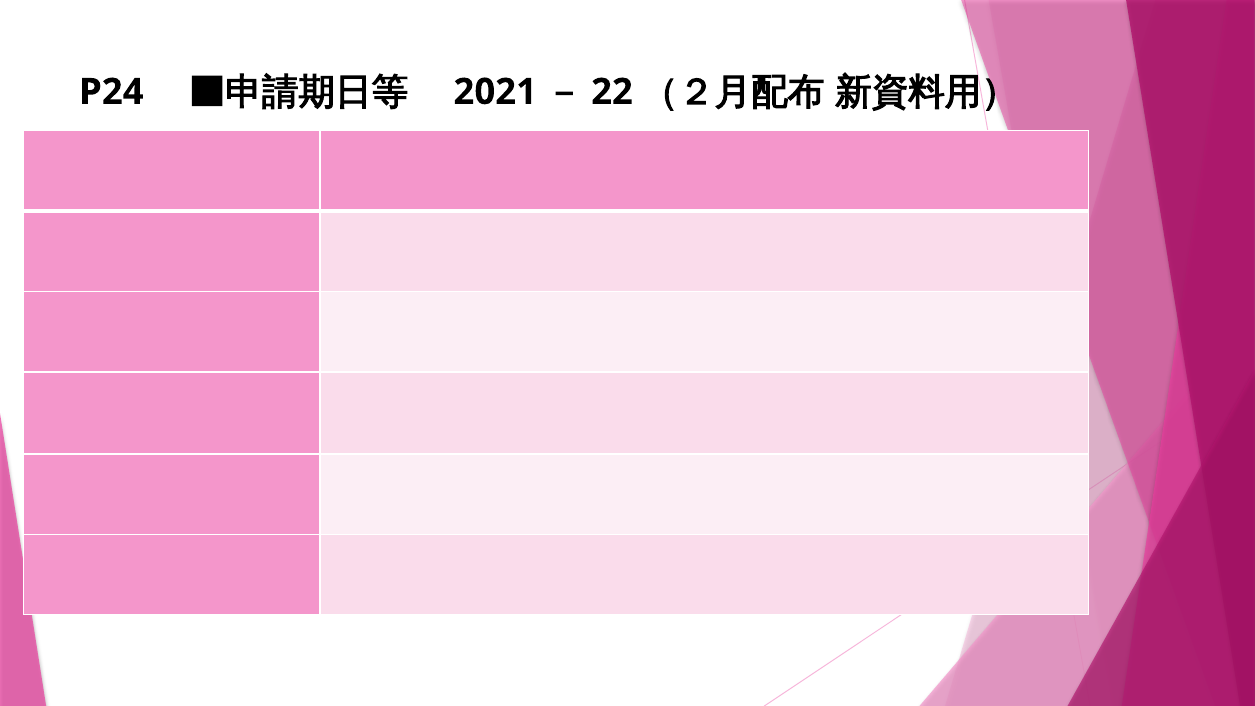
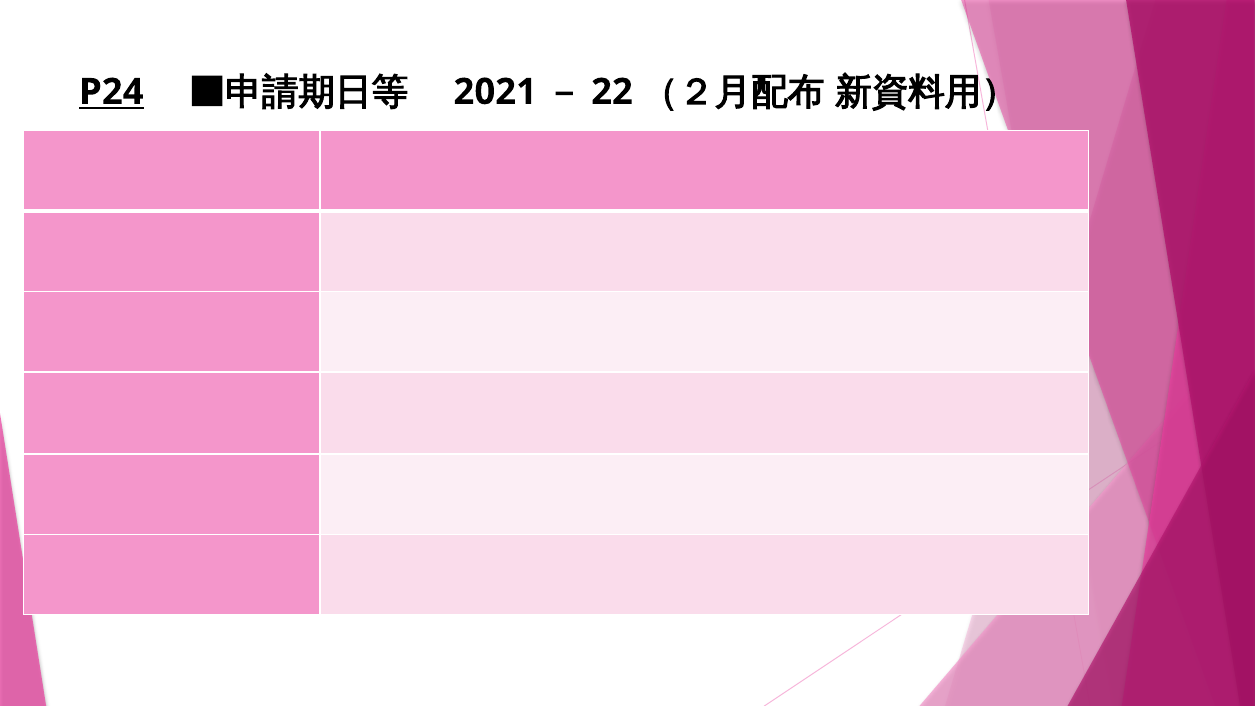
P24 underline: none -> present (111, 92)
